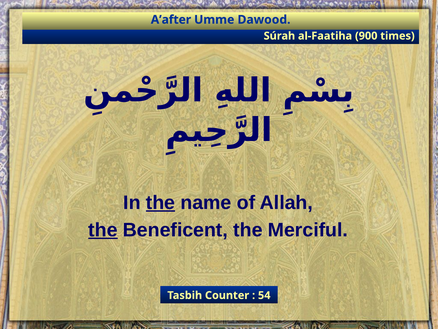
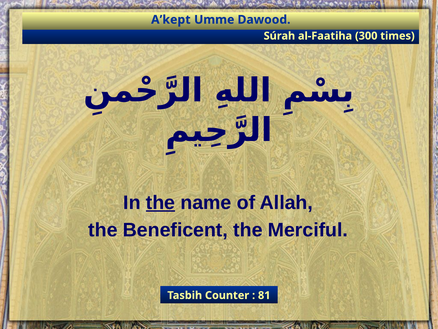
A’after: A’after -> A’kept (171, 20)
900: 900 -> 300 (366, 36)
the underline: present -> none (103, 230)
54: 54 -> 81 (264, 295)
